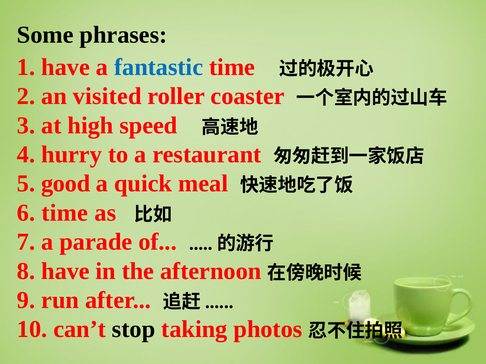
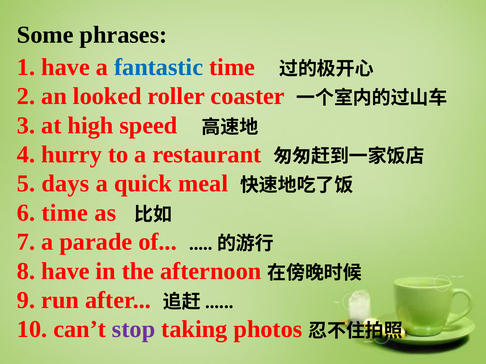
visited: visited -> looked (107, 96)
good: good -> days (65, 184)
stop colour: black -> purple (134, 330)
